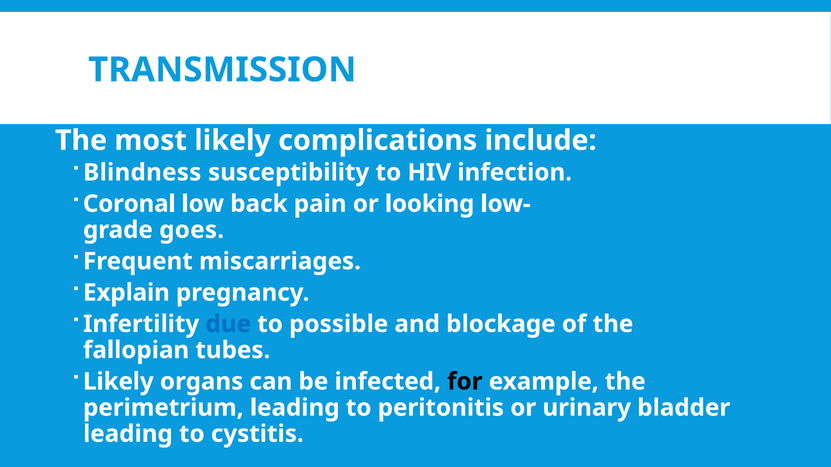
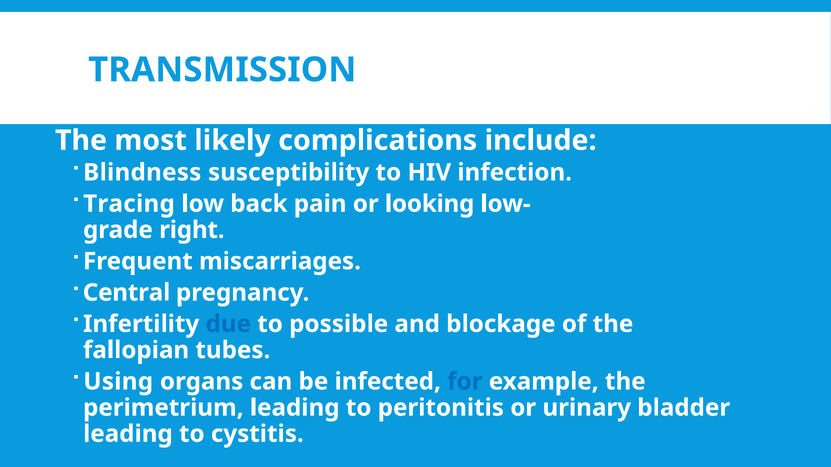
Coronal: Coronal -> Tracing (129, 204)
goes: goes -> right (192, 230)
Explain: Explain -> Central (126, 293)
Likely: Likely -> Using (118, 382)
for colour: black -> blue (465, 382)
